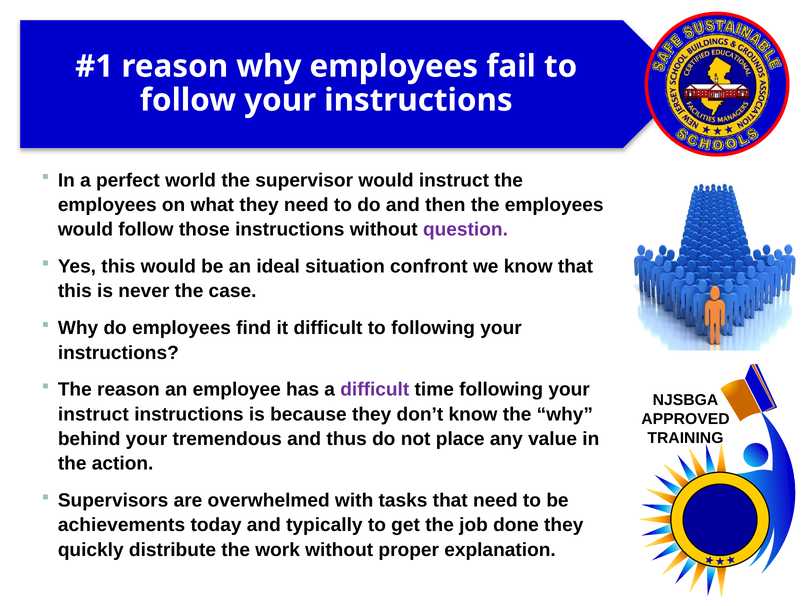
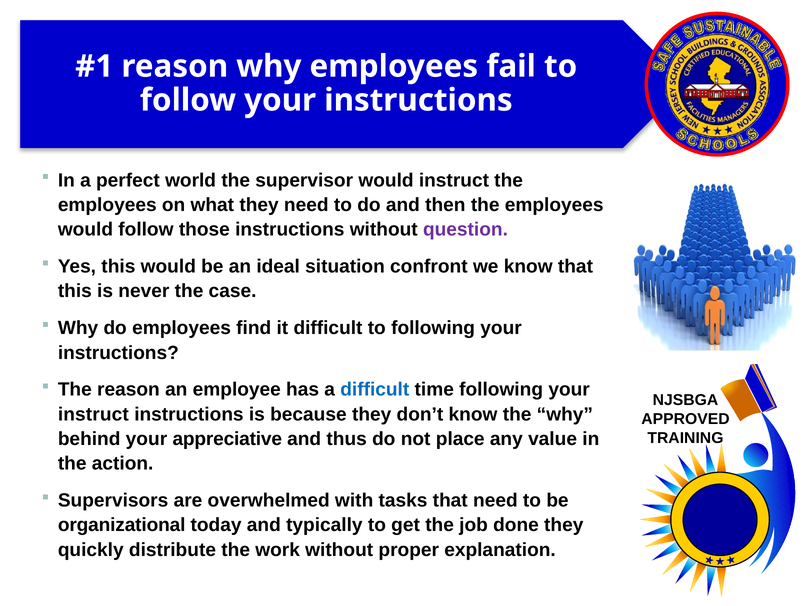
difficult colour: purple -> blue (375, 390)
tremendous: tremendous -> appreciative (227, 439)
achievements: achievements -> organizational (122, 525)
